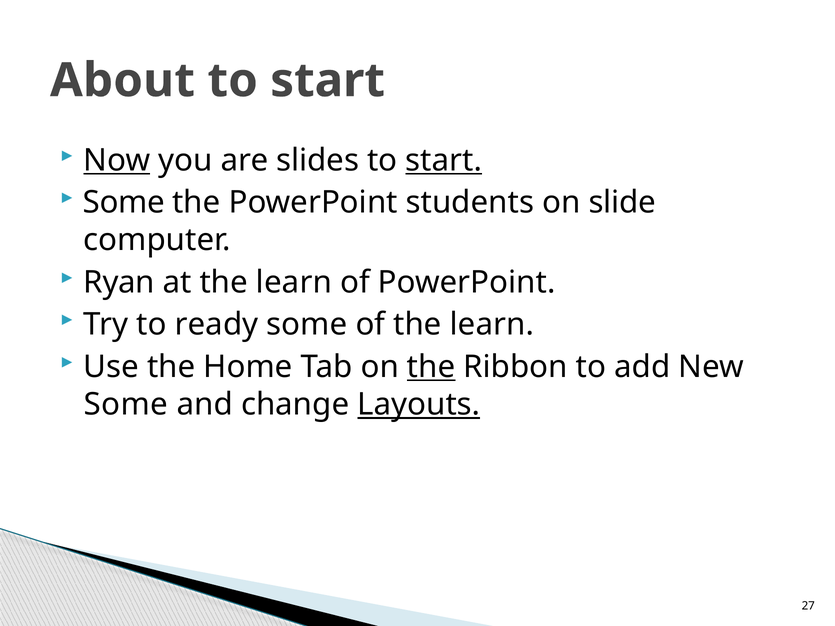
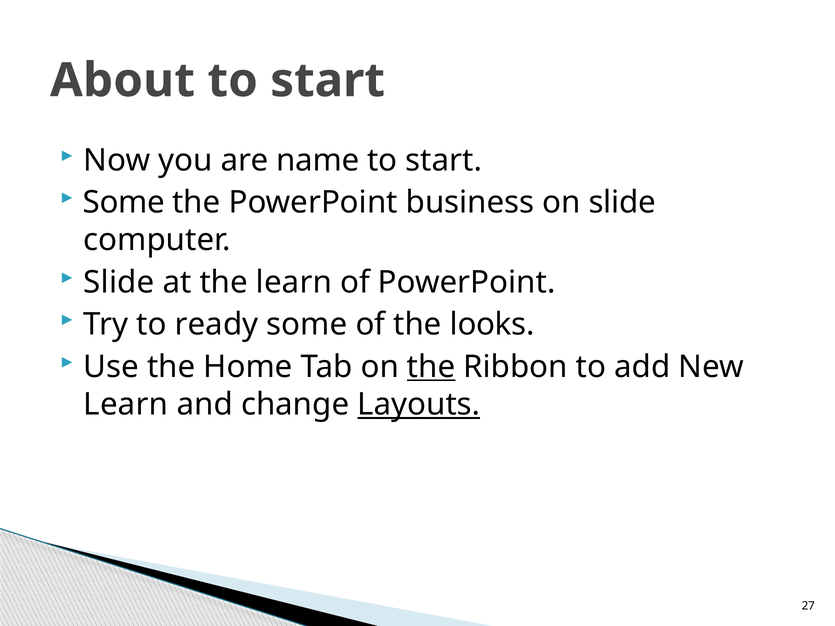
Now underline: present -> none (117, 160)
slides: slides -> name (318, 160)
start underline: present -> none (444, 160)
students: students -> business (470, 203)
Ryan: Ryan -> Slide (119, 283)
of the learn: learn -> looks (492, 325)
Some: Some -> Learn (126, 405)
